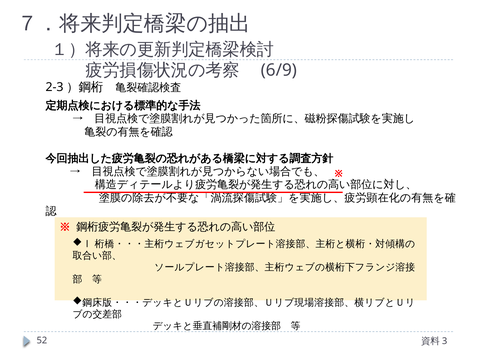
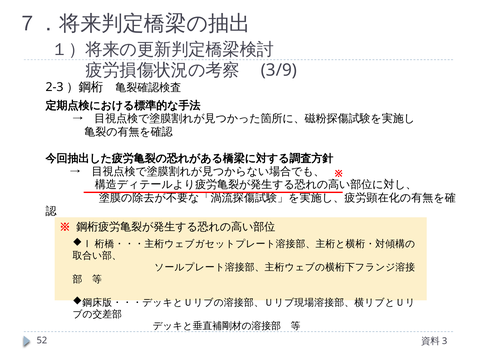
6/9: 6/9 -> 3/9 (279, 70)
